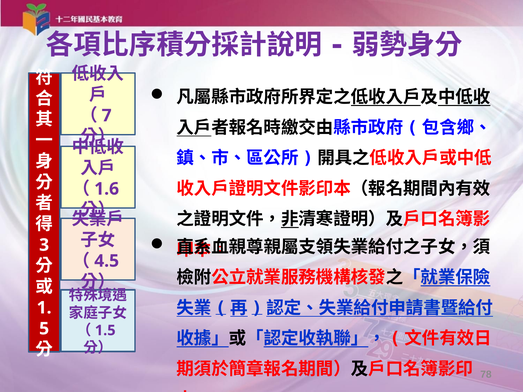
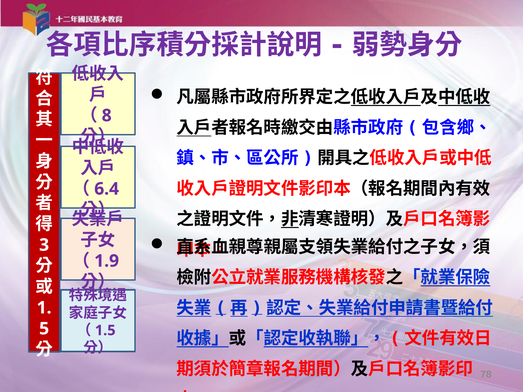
7: 7 -> 8 (107, 116)
1.6: 1.6 -> 6.4 (107, 189)
4.5: 4.5 -> 1.9 (107, 261)
